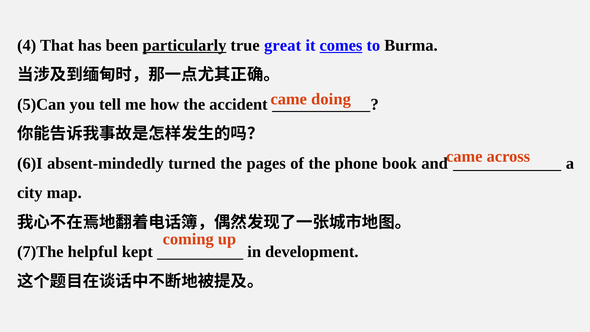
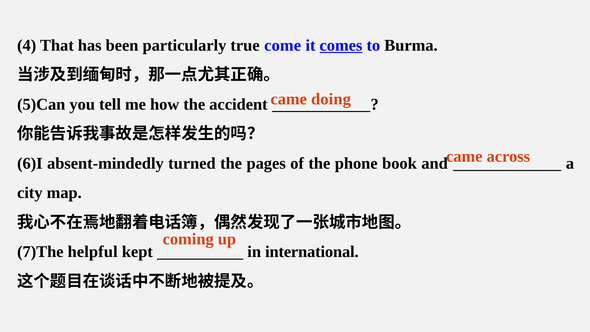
particularly underline: present -> none (184, 45)
great: great -> come (283, 45)
development: development -> international (312, 252)
